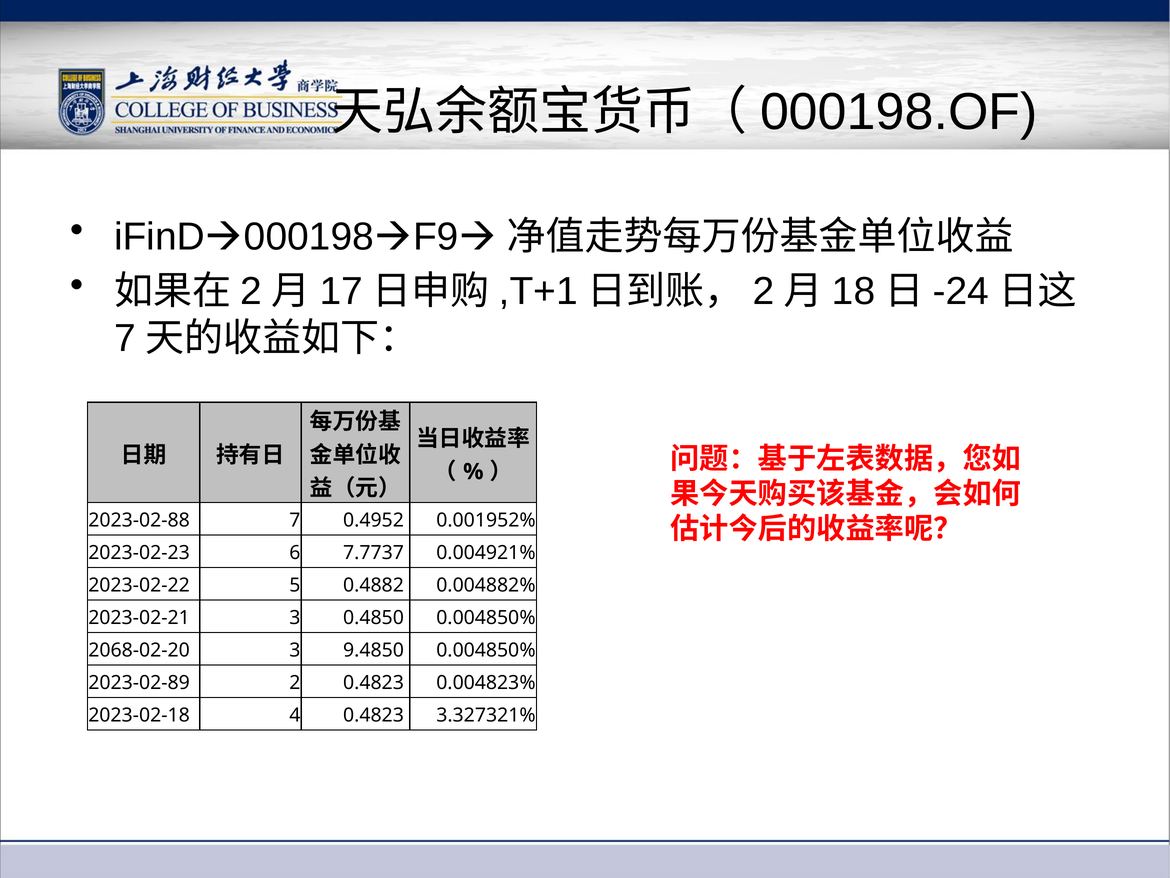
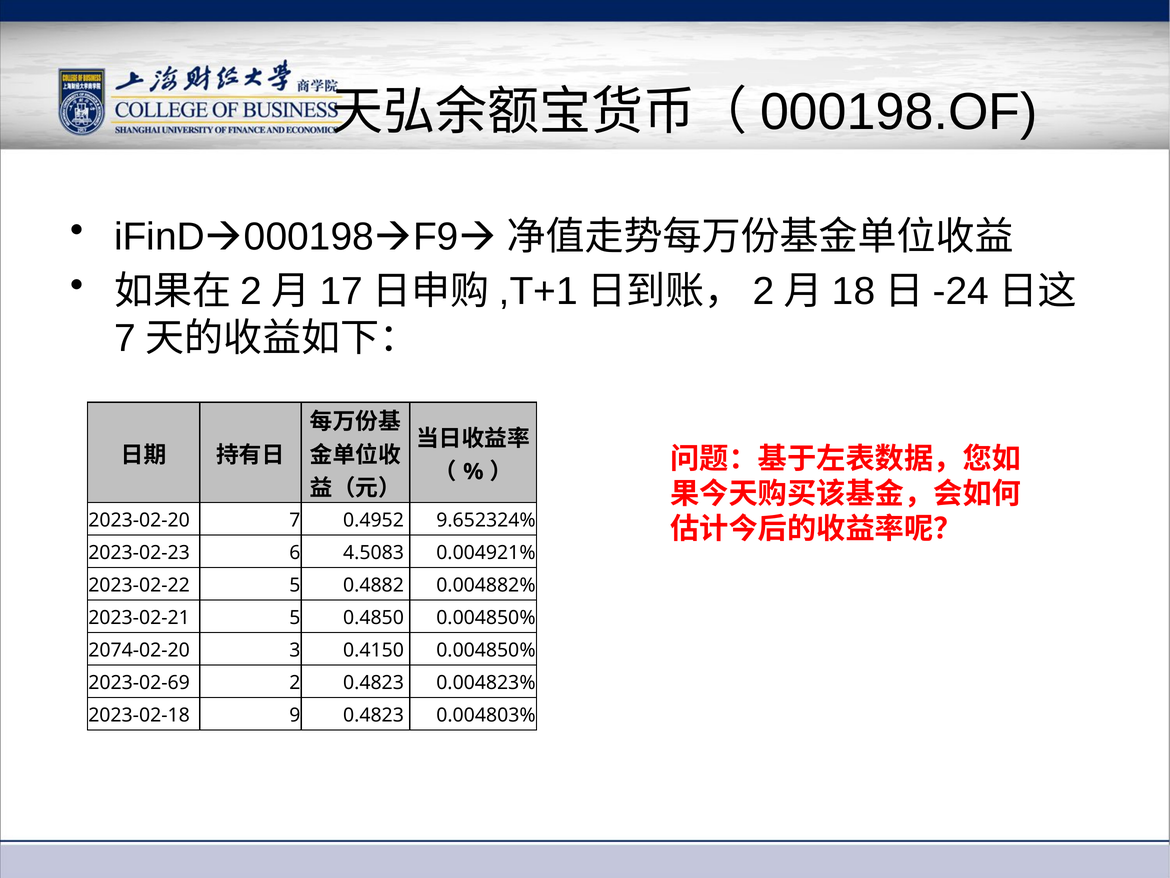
2023-02-88: 2023-02-88 -> 2023-02-20 (139, 520)
0.001952%: 0.001952% -> 9.652324% (486, 520)
7.7737: 7.7737 -> 4.5083 (374, 552)
2023-02-21 3: 3 -> 5 (295, 617)
2068-02-20: 2068-02-20 -> 2074-02-20 (139, 650)
9.4850: 9.4850 -> 0.4150 (374, 650)
2023-02-89: 2023-02-89 -> 2023-02-69 (139, 682)
4: 4 -> 9 (295, 715)
3.327321%: 3.327321% -> 0.004803% (486, 715)
